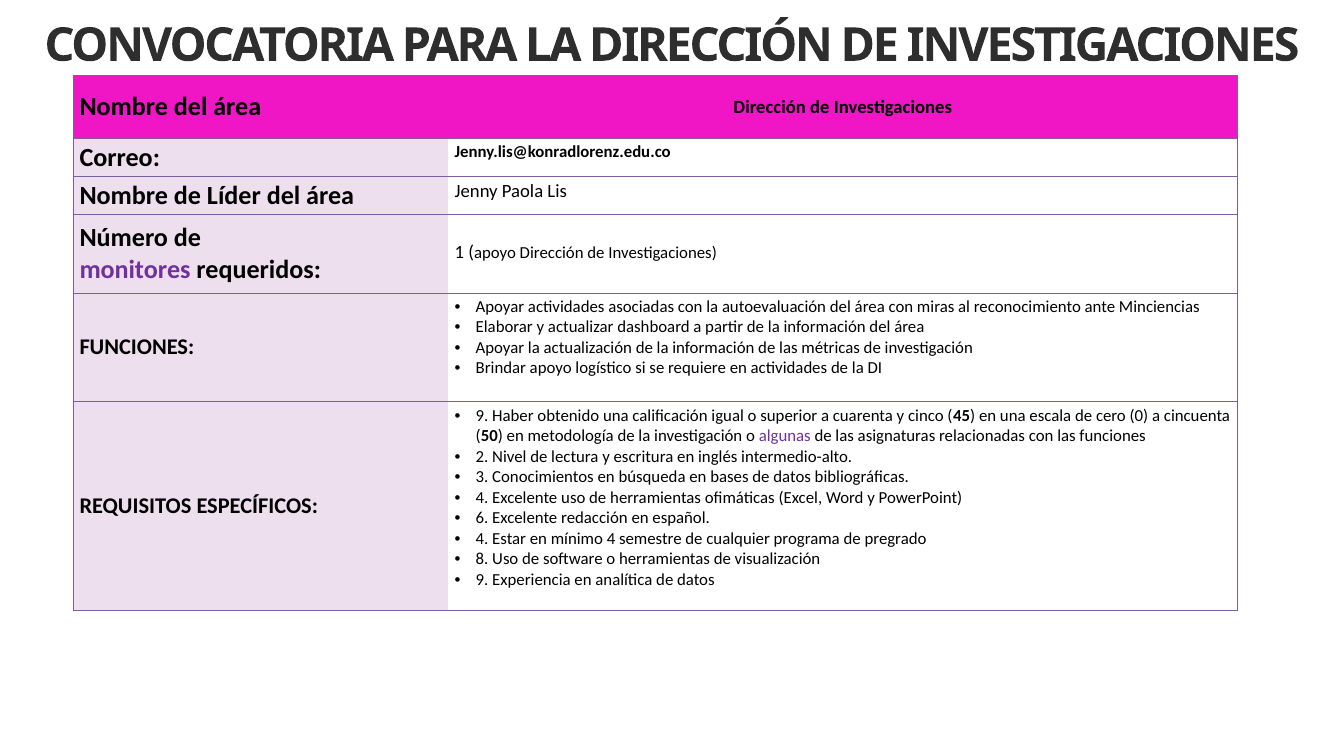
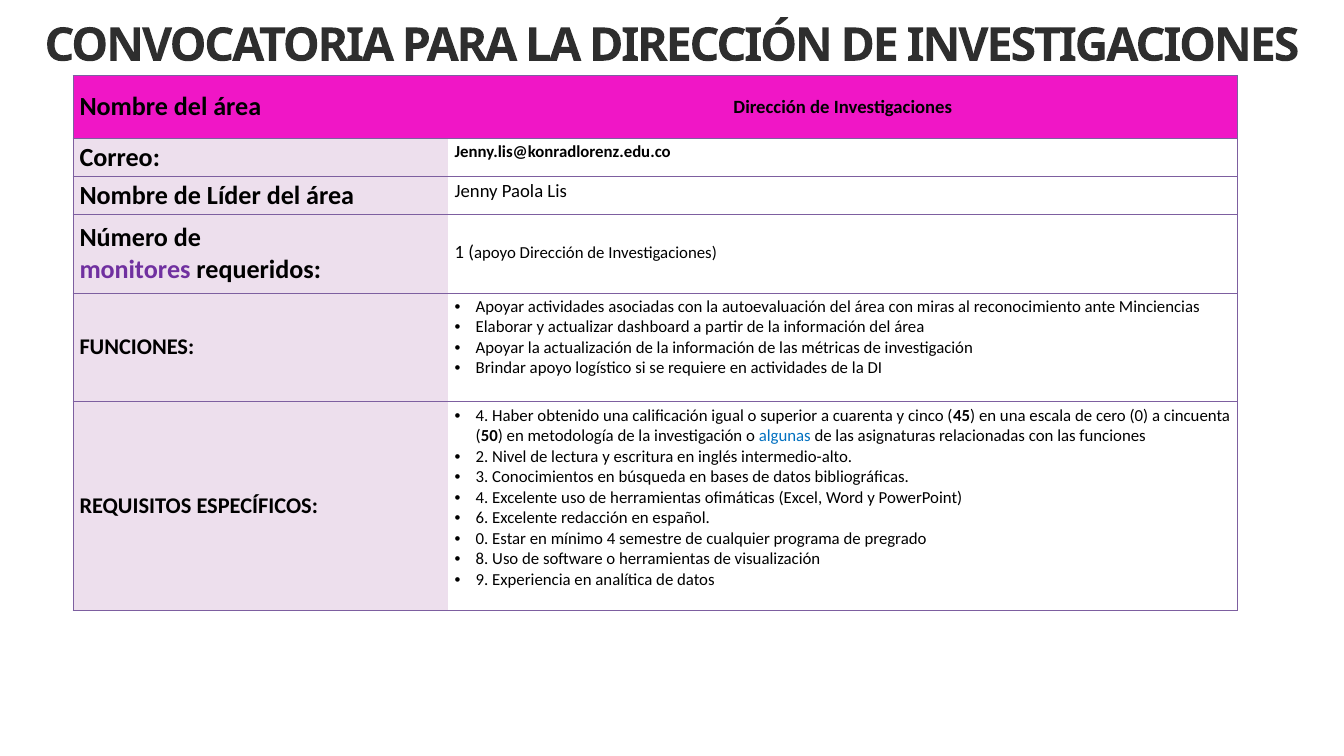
9: 9 -> 4 (482, 415)
algunas colour: purple -> blue (785, 436)
4: 4 -> 0 (482, 539)
